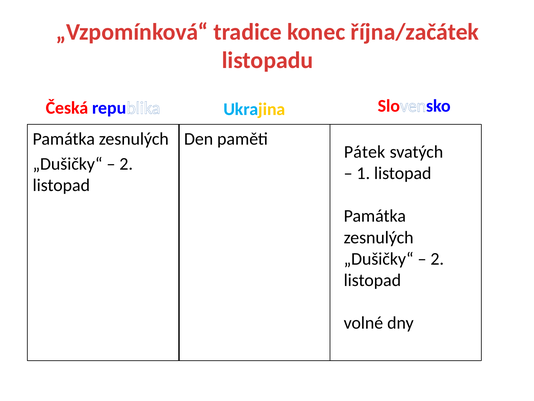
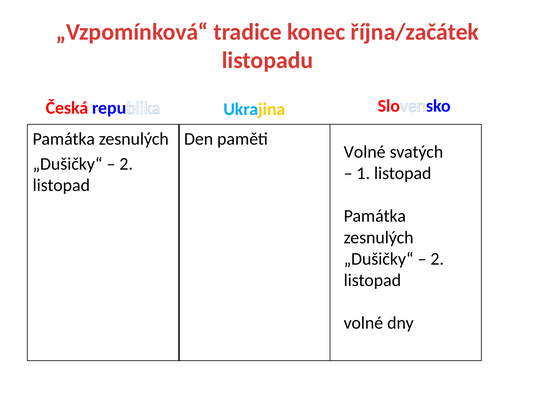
Pátek: Pátek -> Volné (365, 152)
